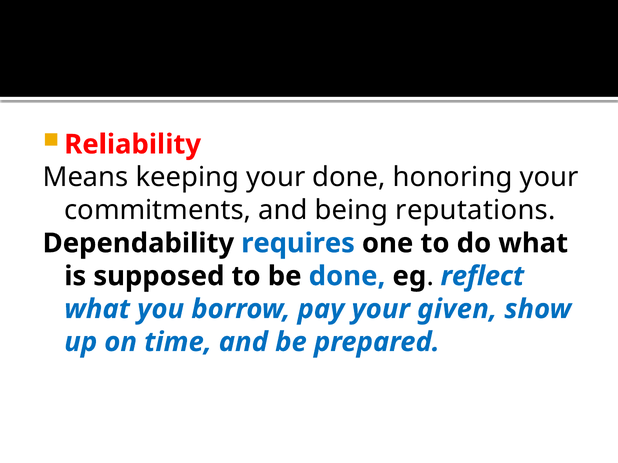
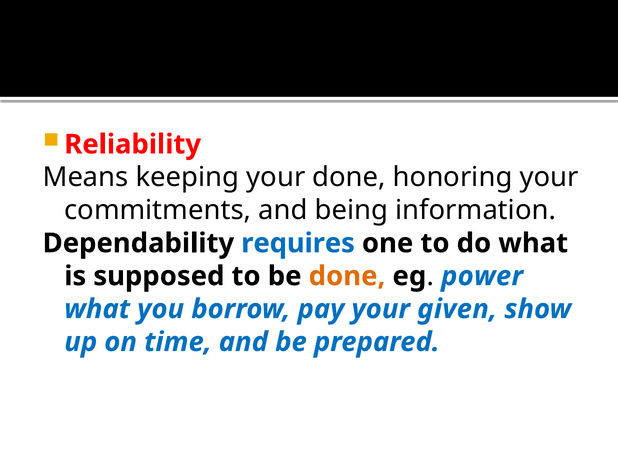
reputations: reputations -> information (476, 210)
done colour: blue -> orange (347, 276)
reflect: reflect -> power (482, 276)
